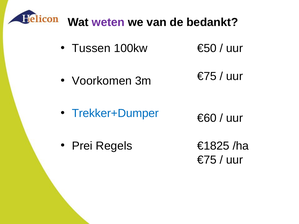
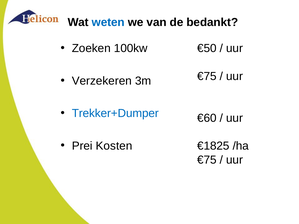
weten colour: purple -> blue (108, 22)
Tussen: Tussen -> Zoeken (91, 48)
Voorkomen: Voorkomen -> Verzekeren (102, 81)
Regels: Regels -> Kosten (114, 146)
